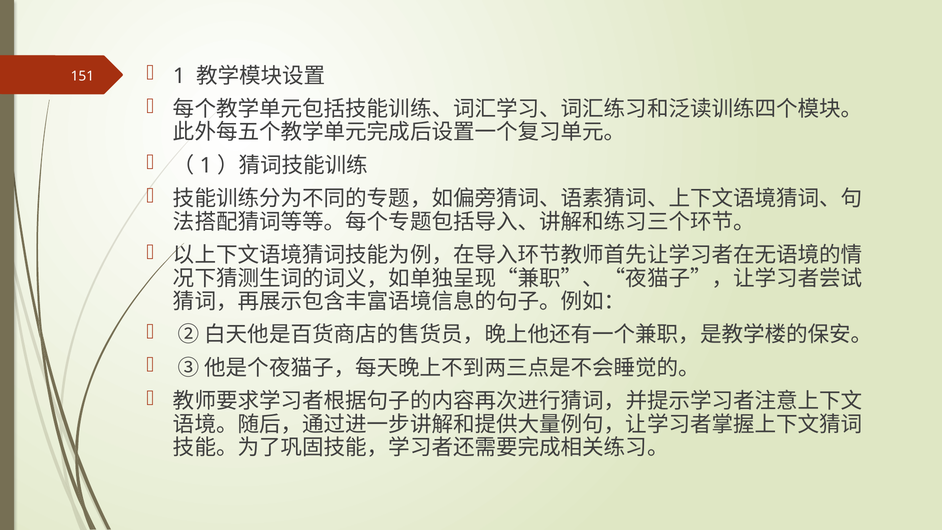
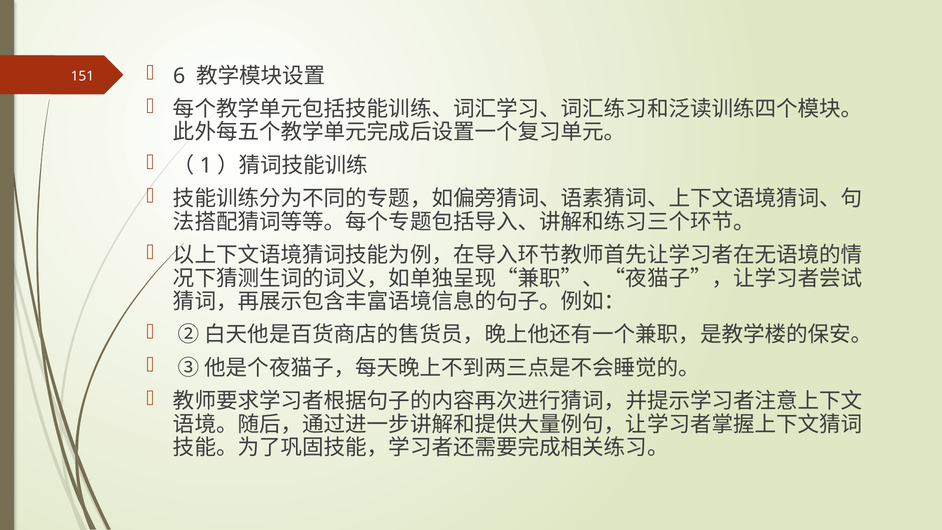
1: 1 -> 6 (179, 76)
